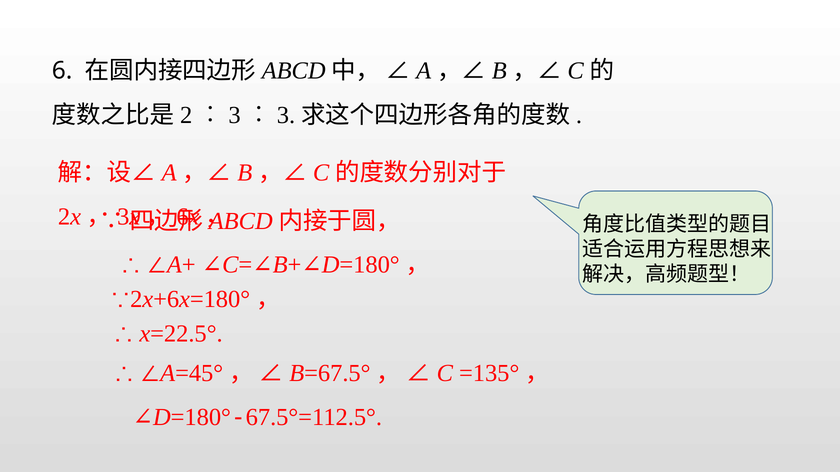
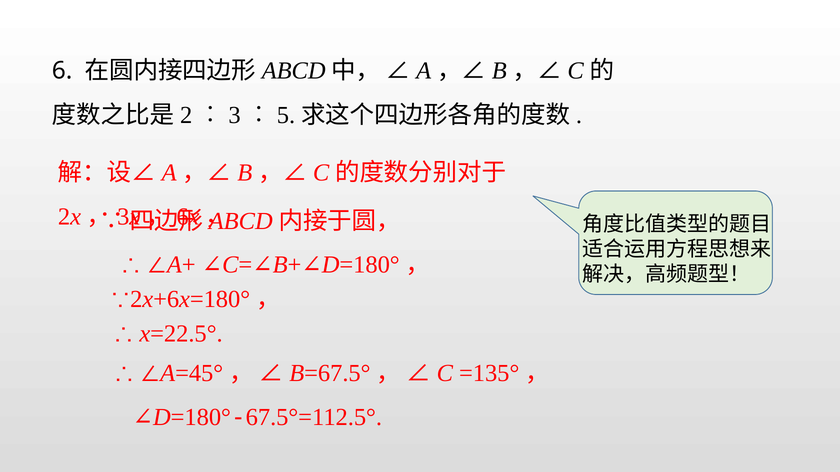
3: 3 -> 5 (286, 115)
